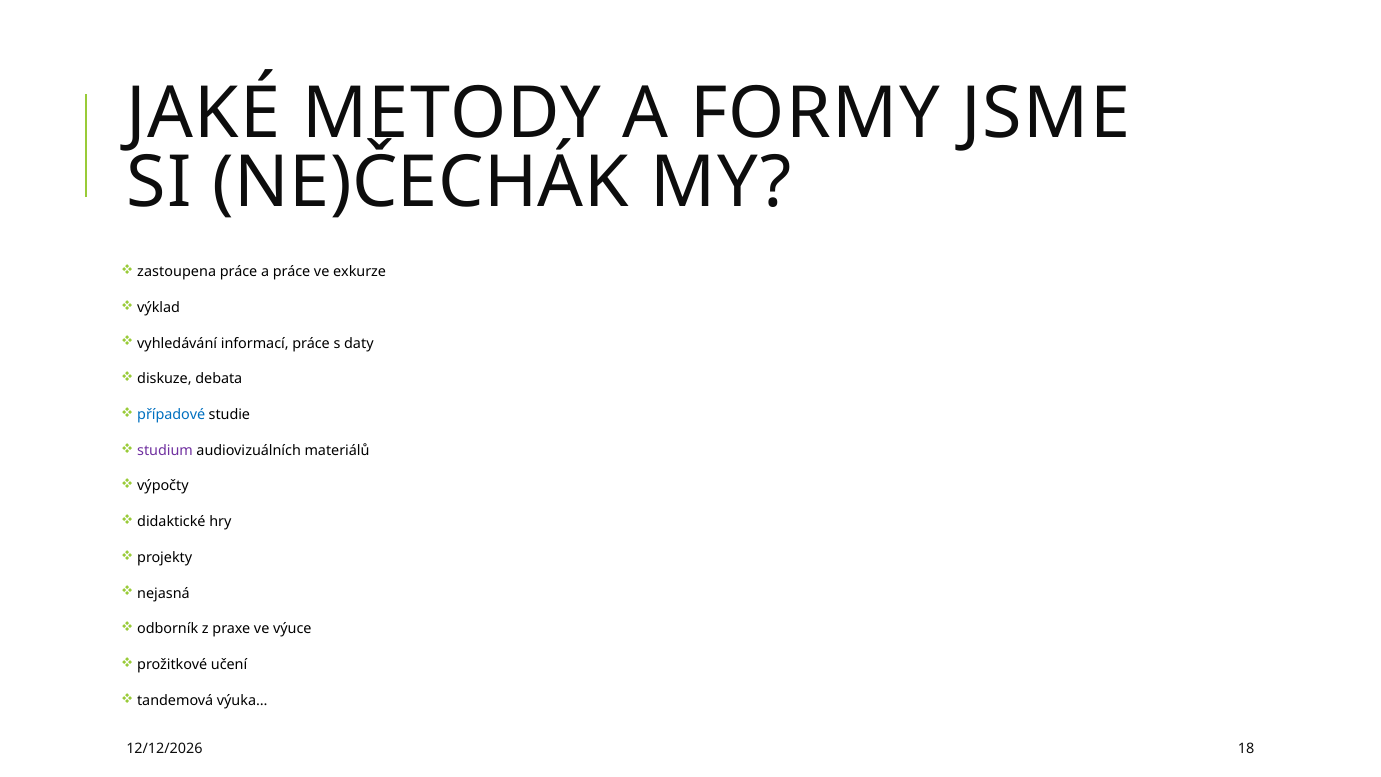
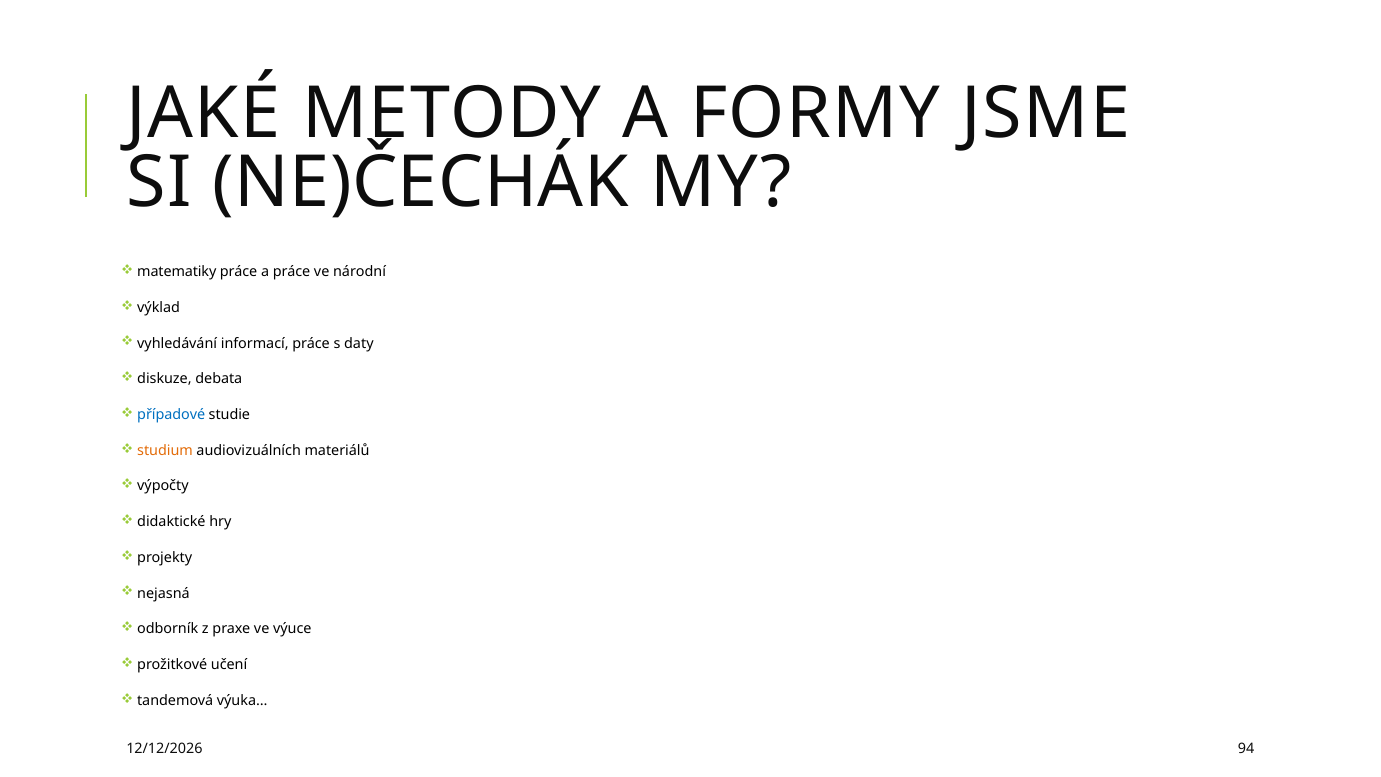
zastoupena: zastoupena -> matematiky (177, 272)
exkurze: exkurze -> národní (360, 272)
studium colour: purple -> orange (165, 450)
18: 18 -> 94 (1246, 748)
